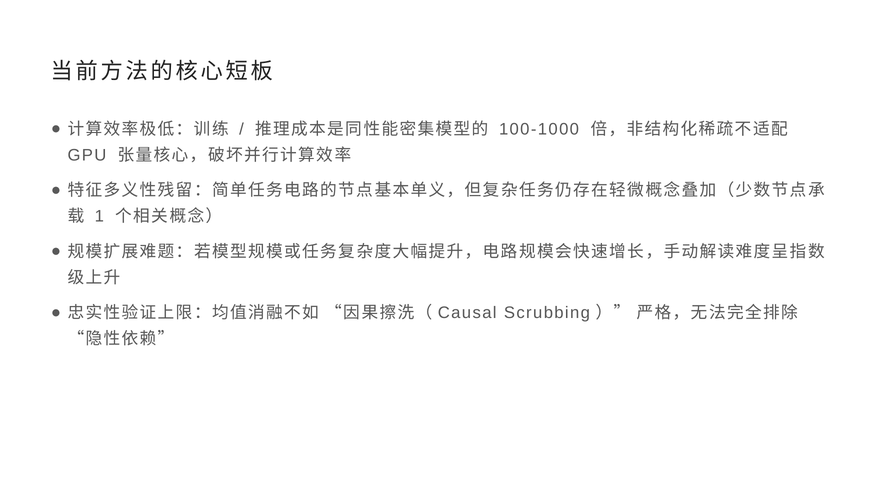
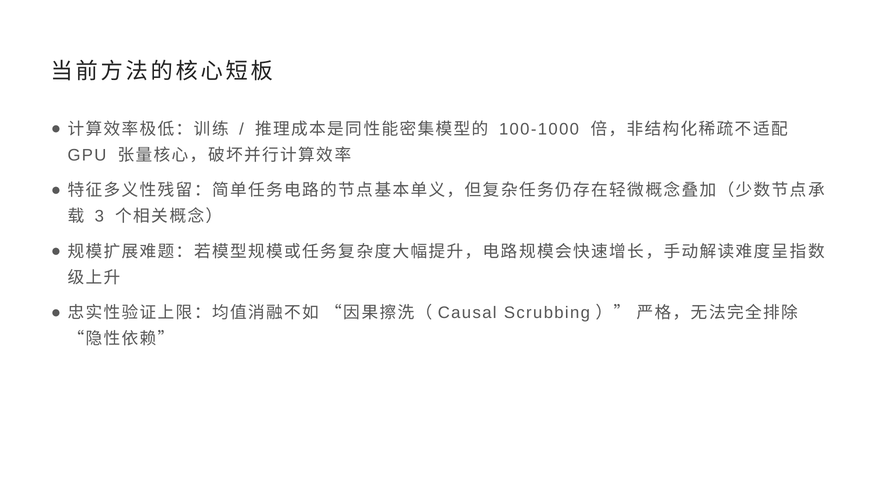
1: 1 -> 3 (99, 216)
